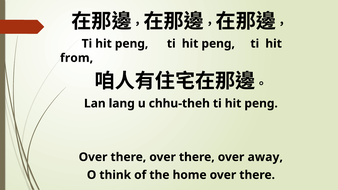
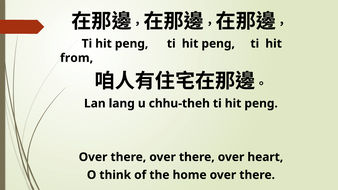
away: away -> heart (265, 157)
